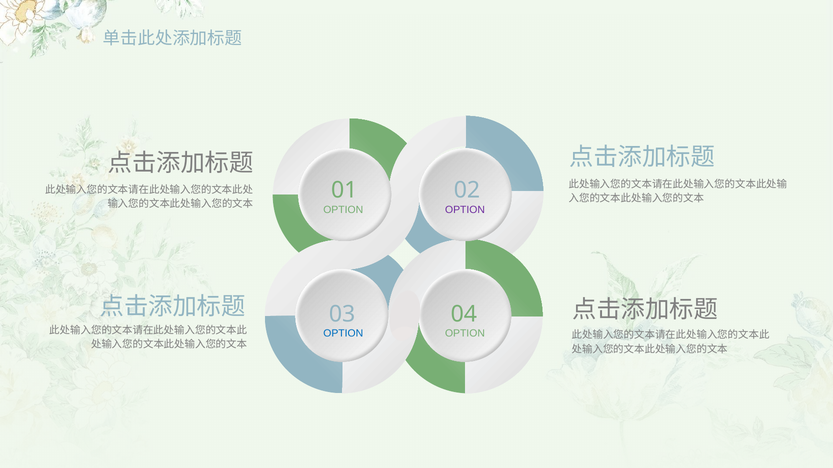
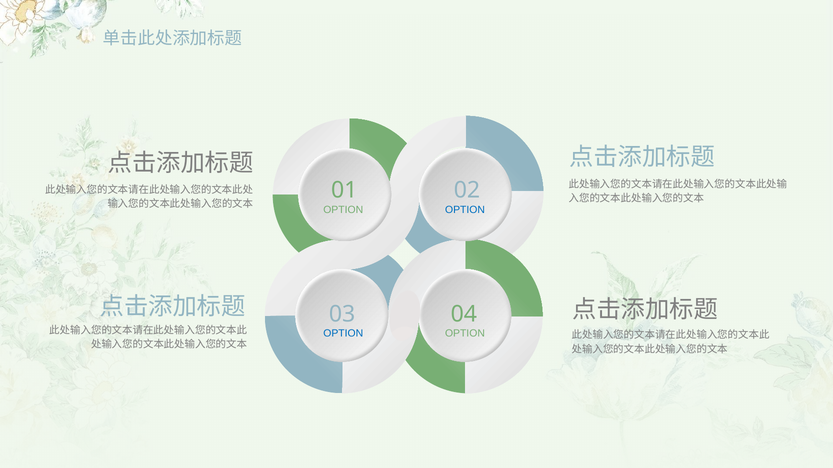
OPTION colour: purple -> blue (465, 210)
